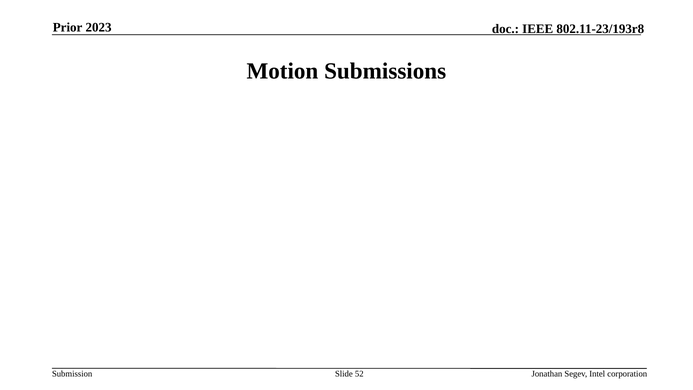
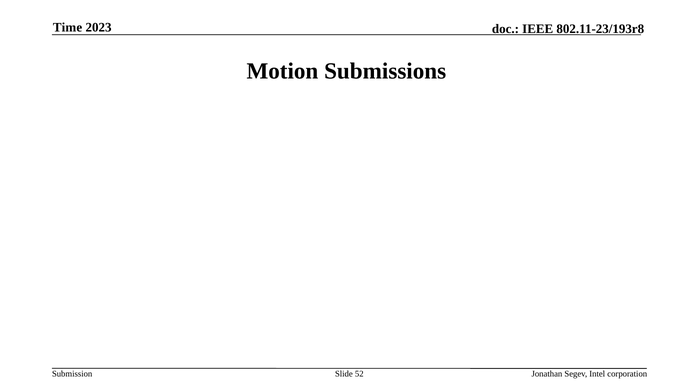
Prior: Prior -> Time (68, 28)
